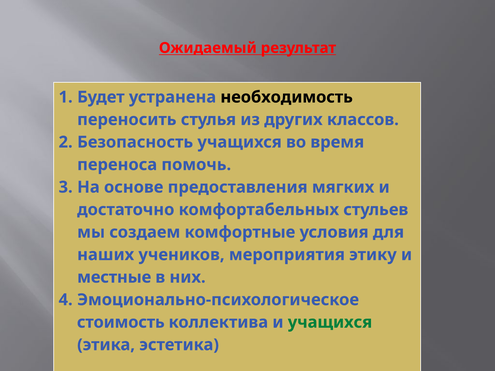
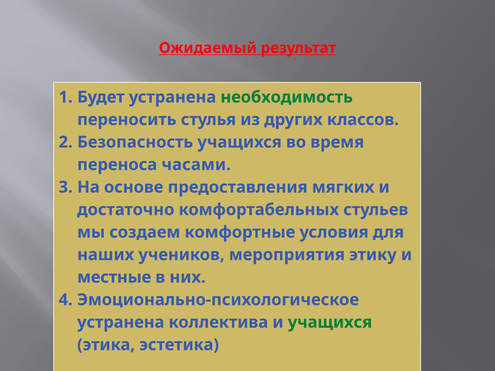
необходимость colour: black -> green (287, 97)
помочь: помочь -> часами (196, 165)
стоимость: стоимость -> устранена (121, 322)
